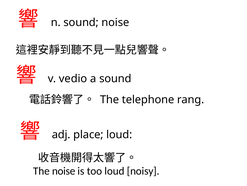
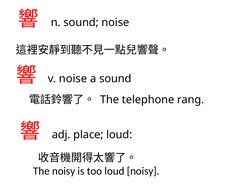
v vedio: vedio -> noise (73, 78)
The noise: noise -> noisy (64, 170)
